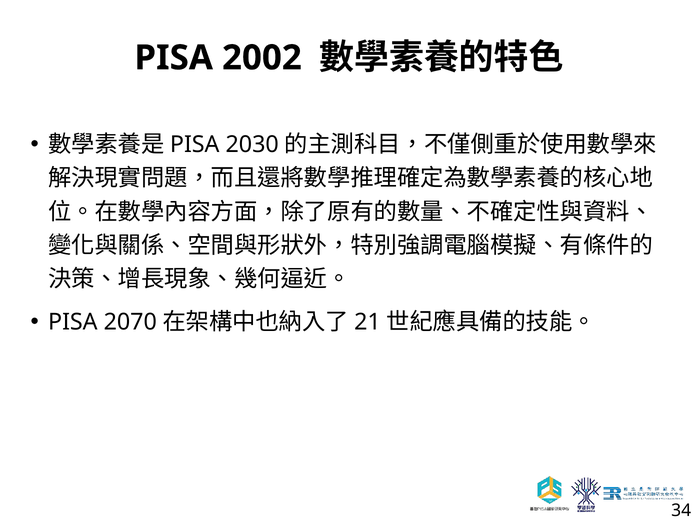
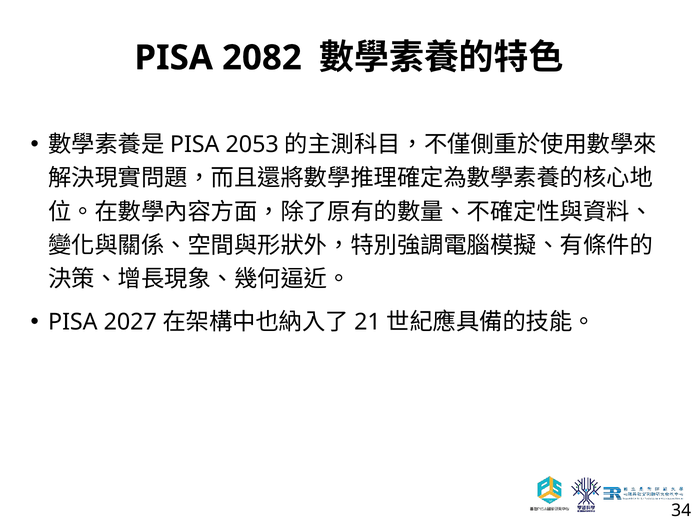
2002: 2002 -> 2082 (262, 58)
2030: 2030 -> 2053 (252, 145)
2070: 2070 -> 2027 (130, 322)
